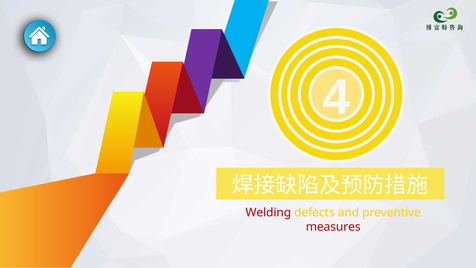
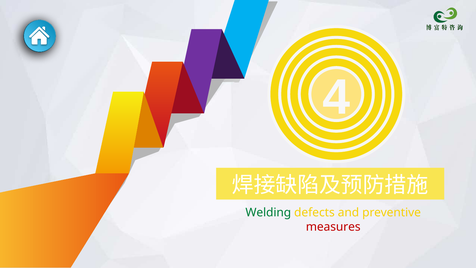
Welding colour: red -> green (268, 212)
